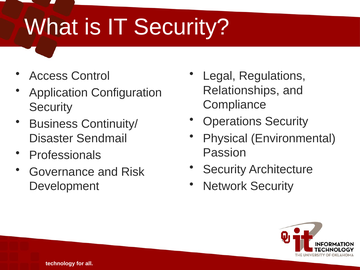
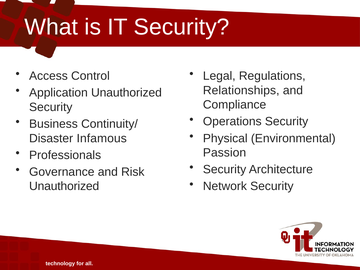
Application Configuration: Configuration -> Unauthorized (126, 93)
Sendmail: Sendmail -> Infamous (102, 138)
Development: Development -> Unauthorized (64, 186)
